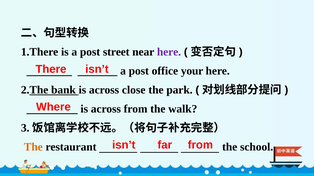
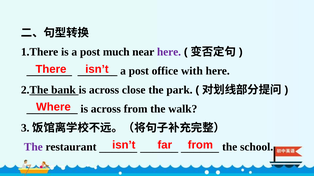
street: street -> much (116, 52)
your: your -> with (192, 71)
The colour: orange -> purple (33, 147)
